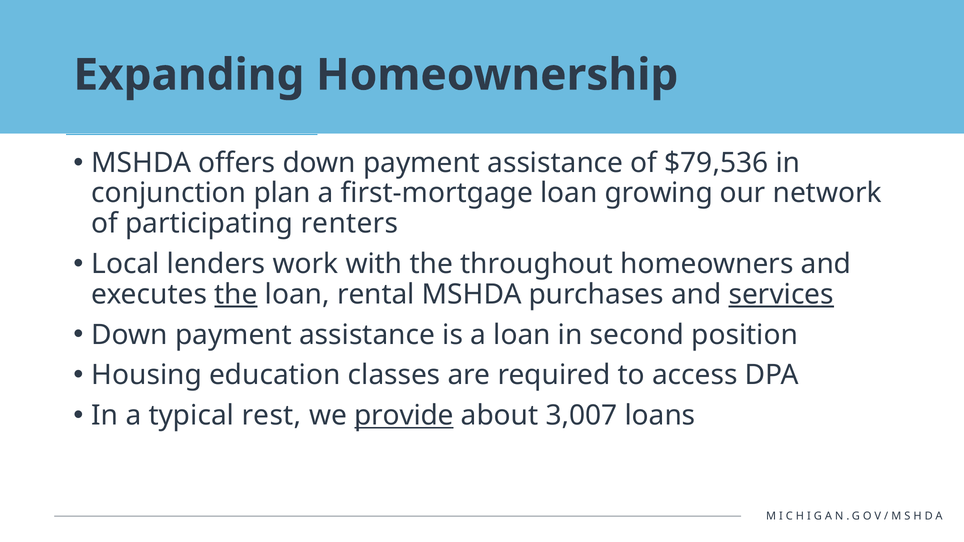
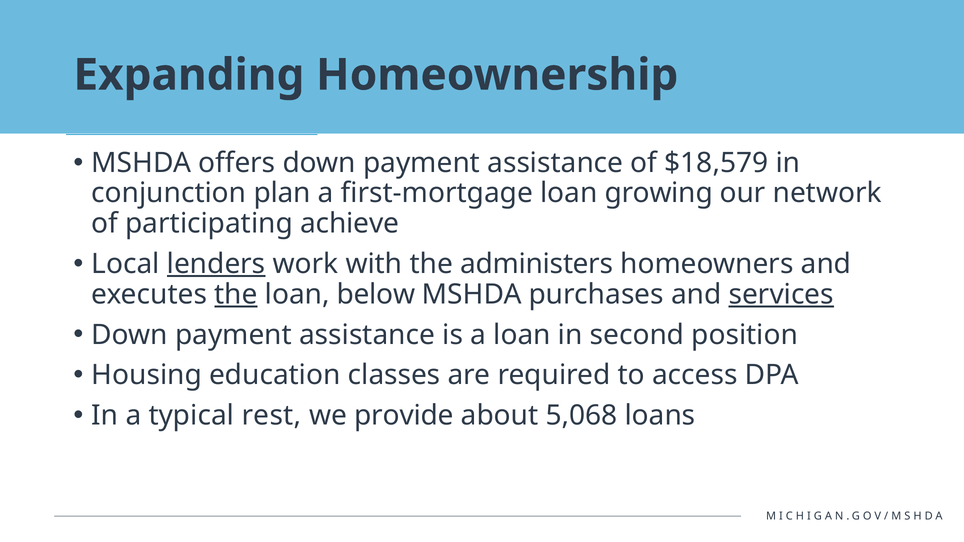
$79,536: $79,536 -> $18,579 (716, 163)
renters: renters -> achieve (350, 224)
lenders underline: none -> present (216, 264)
throughout: throughout -> administers (537, 264)
rental: rental -> below (376, 294)
provide underline: present -> none (404, 416)
3,007: 3,007 -> 5,068 (582, 416)
